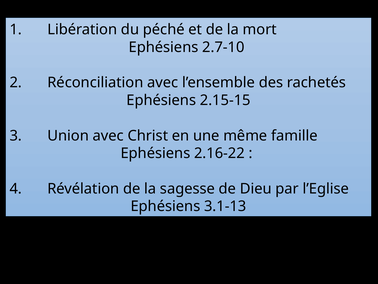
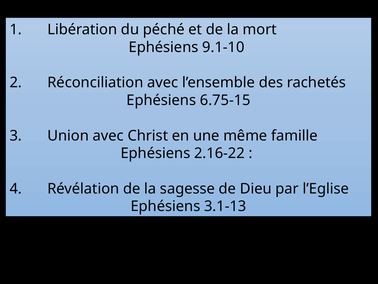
2.7-10: 2.7-10 -> 9.1-10 (223, 47)
2.15-15: 2.15-15 -> 6.75-15 (225, 100)
